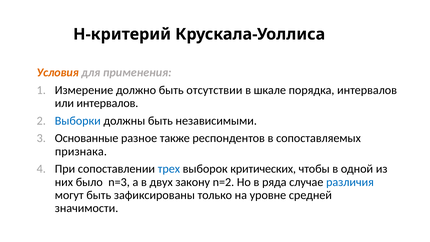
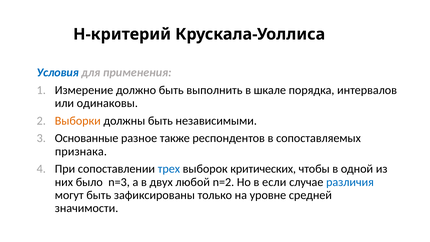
Условия colour: orange -> blue (58, 72)
отсутствии: отсутствии -> выполнить (214, 90)
или интервалов: интервалов -> одинаковы (107, 103)
Выборки colour: blue -> orange (78, 121)
закону: закону -> любой (193, 182)
ряда: ряда -> если (274, 182)
